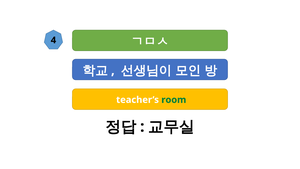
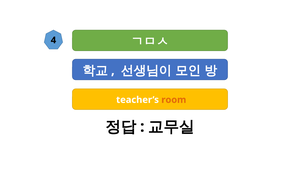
room colour: green -> orange (174, 100)
